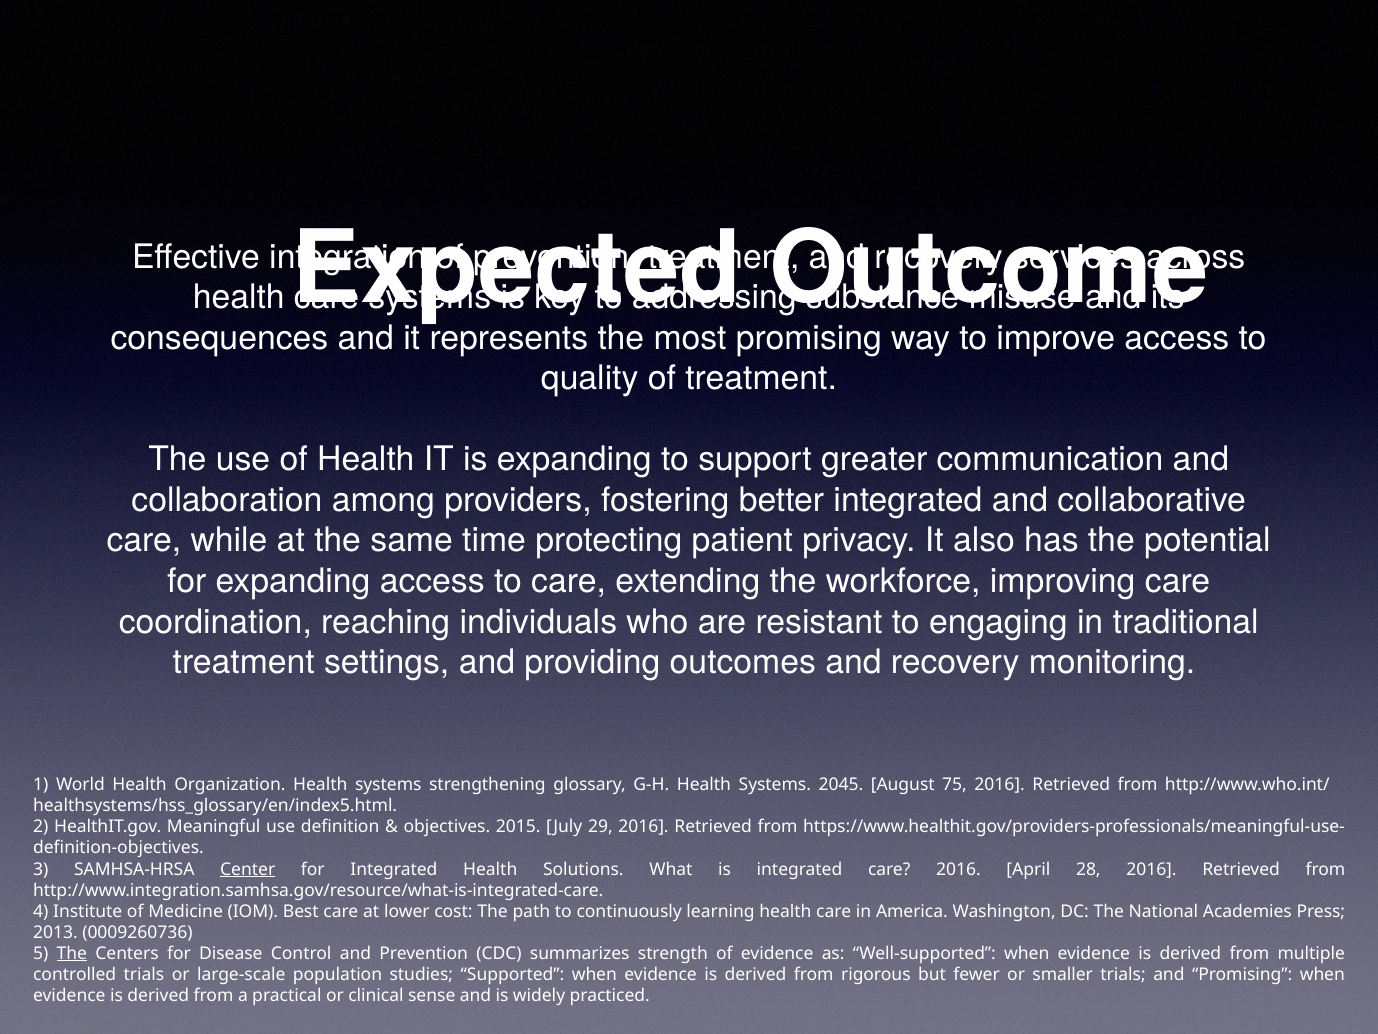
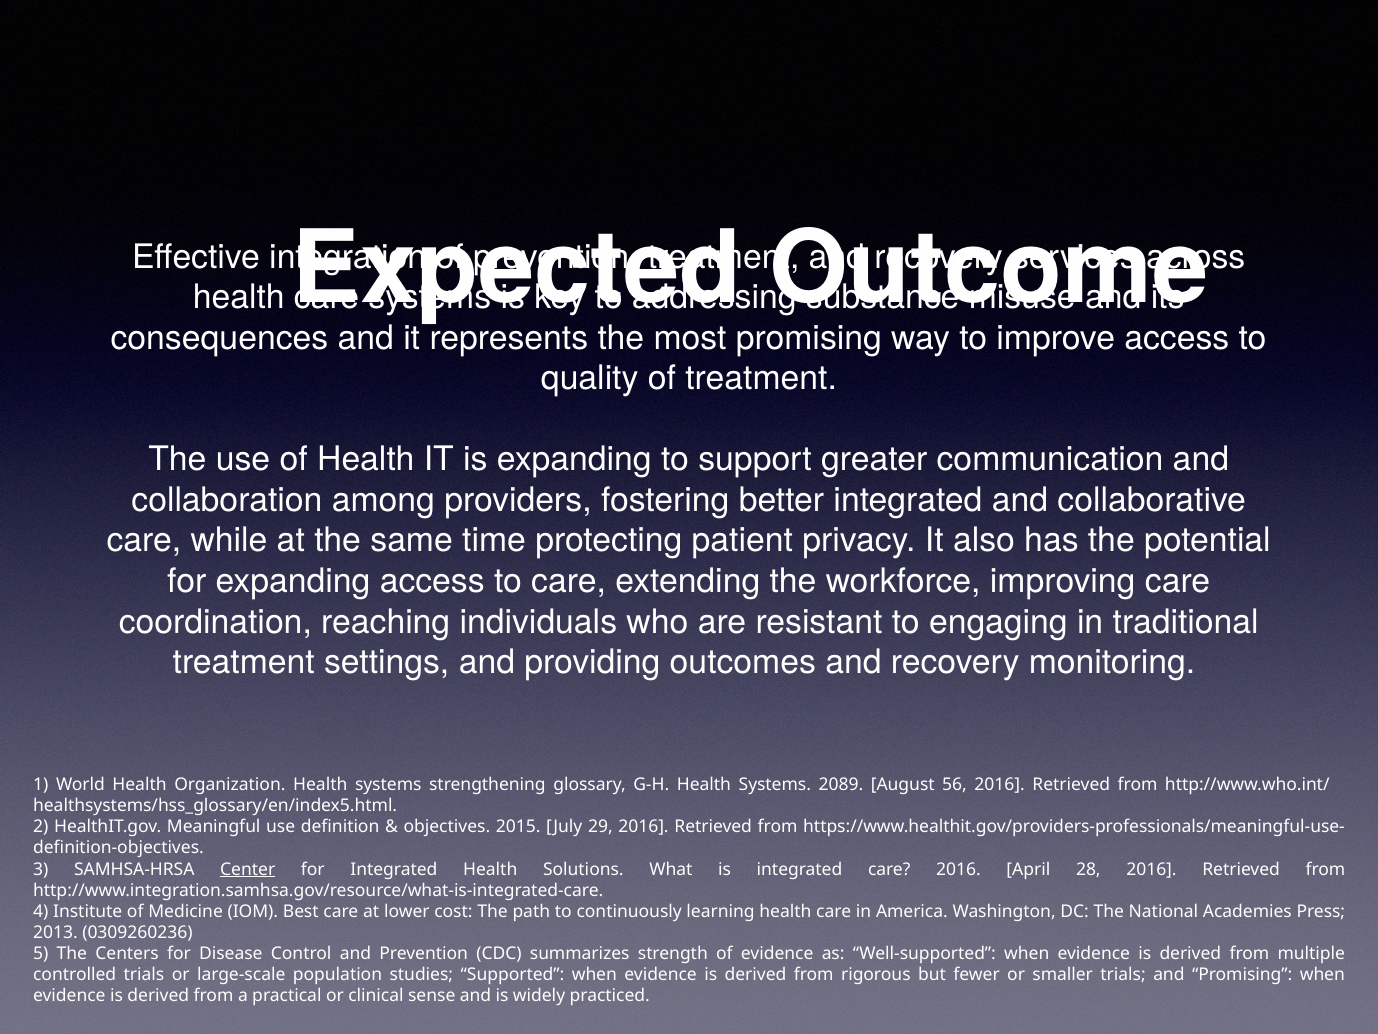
2045: 2045 -> 2089 (841, 785)
75: 75 -> 56 (955, 785)
0009260736: 0009260736 -> 0309260236 (137, 932)
The underline: present -> none (72, 953)
